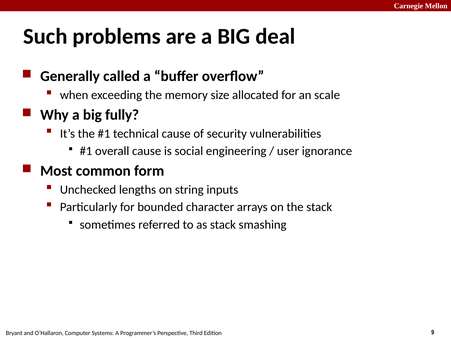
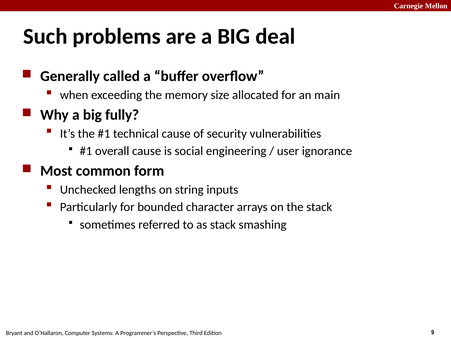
scale: scale -> main (327, 95)
